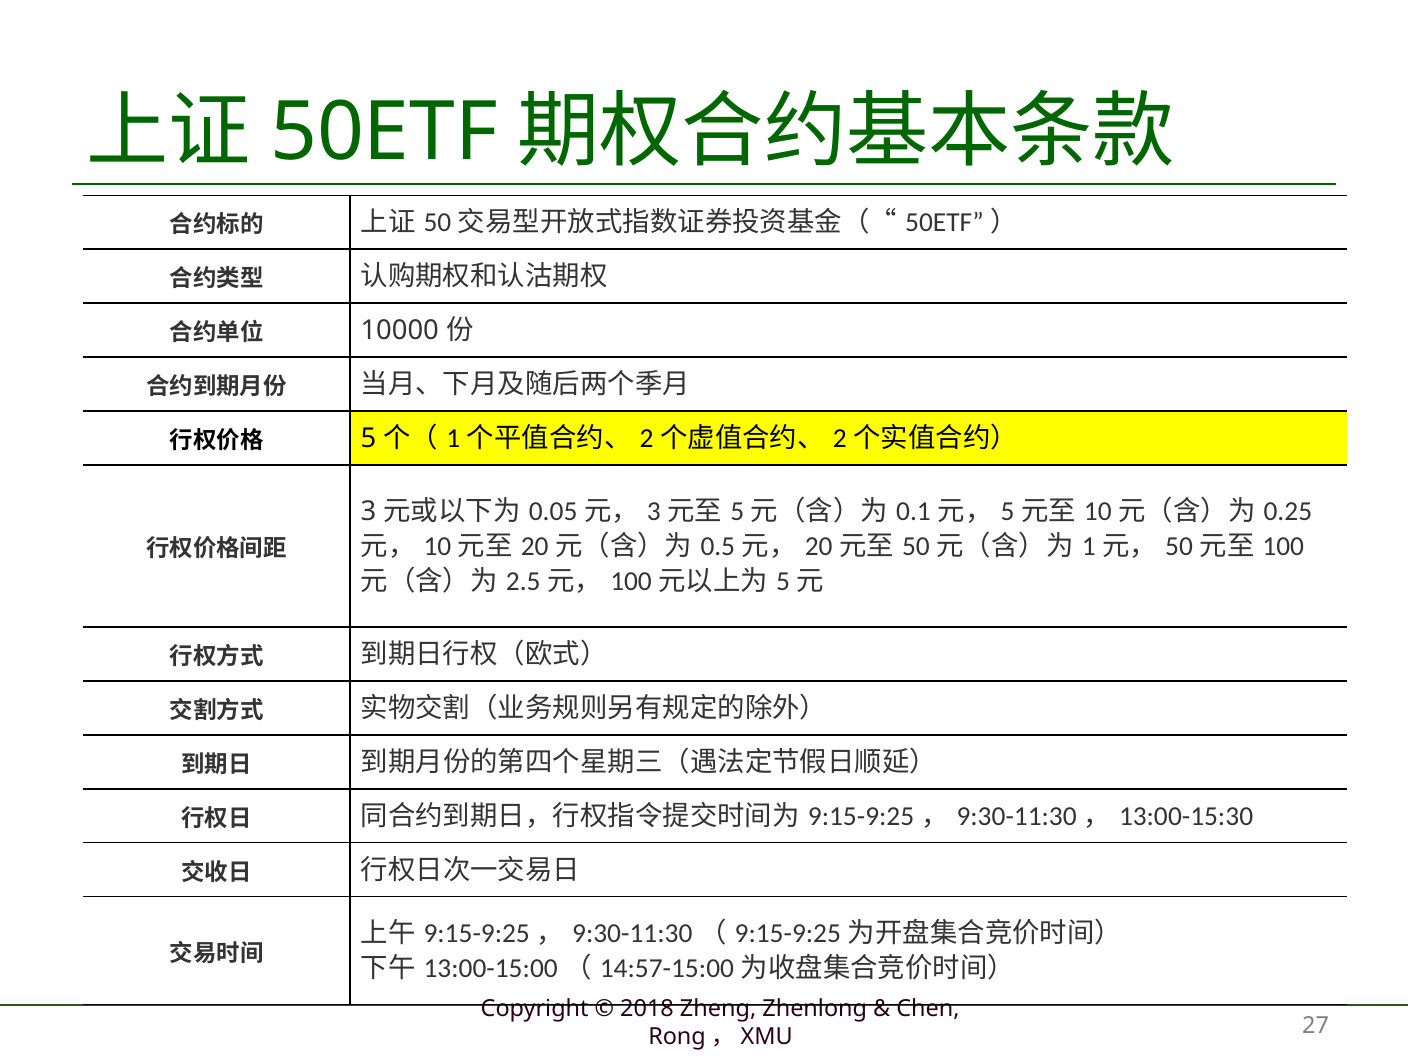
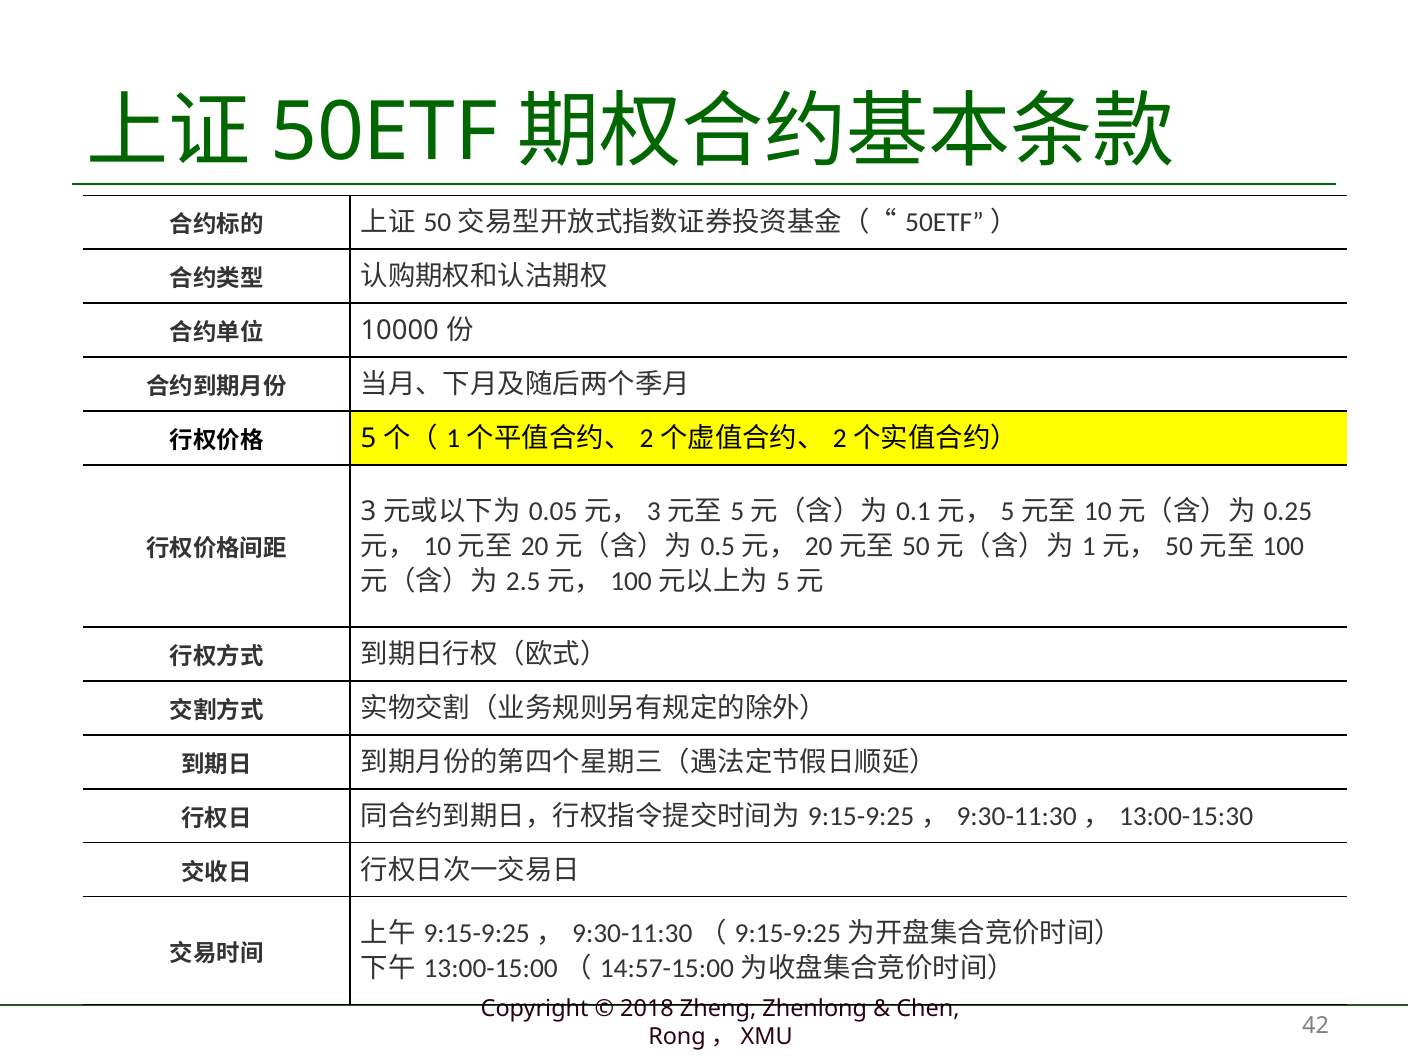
27: 27 -> 42 (1316, 1026)
